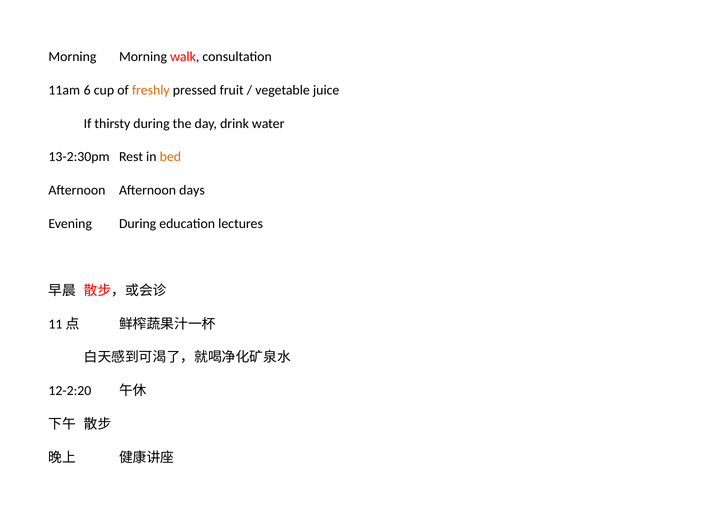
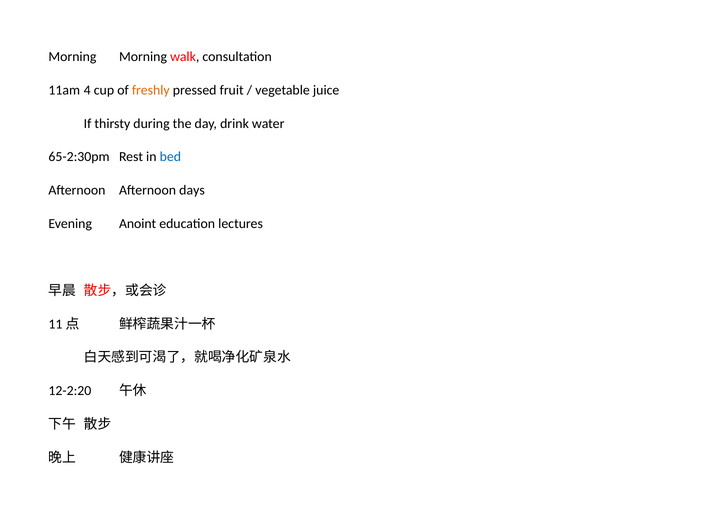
6: 6 -> 4 (87, 90)
13-2:30pm: 13-2:30pm -> 65-2:30pm (79, 157)
bed colour: orange -> blue (170, 157)
Evening During: During -> Anoint (138, 224)
